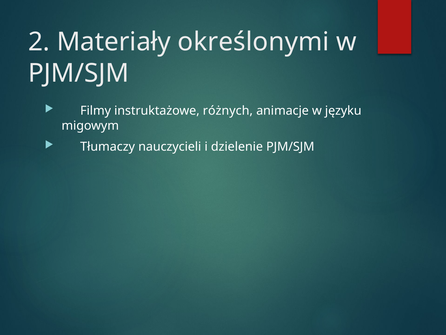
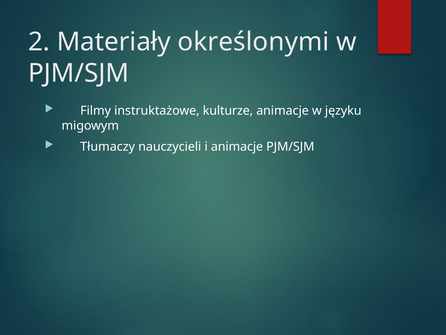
różnych: różnych -> kulturze (228, 111)
i dzielenie: dzielenie -> animacje (237, 147)
